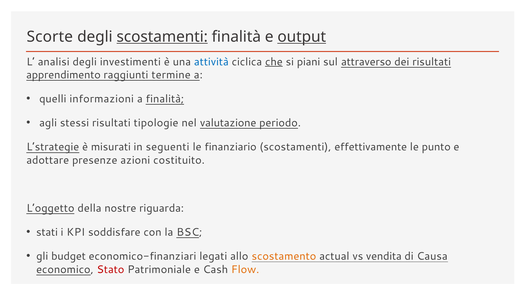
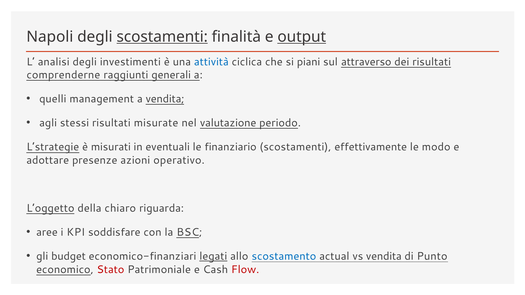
Scorte: Scorte -> Napoli (50, 37)
che underline: present -> none (274, 62)
apprendimento: apprendimento -> comprenderne (63, 75)
termine: termine -> generali (171, 75)
informazioni: informazioni -> management (102, 99)
a finalità: finalità -> vendita (165, 99)
tipologie: tipologie -> misurate (156, 123)
seguenti: seguenti -> eventuali (168, 147)
punto: punto -> modo (436, 147)
costituito: costituito -> operativo (179, 160)
nostre: nostre -> chiaro (120, 208)
stati: stati -> aree (47, 233)
legati underline: none -> present (213, 257)
scostamento colour: orange -> blue (284, 257)
Causa: Causa -> Punto (432, 257)
Flow colour: orange -> red (245, 270)
